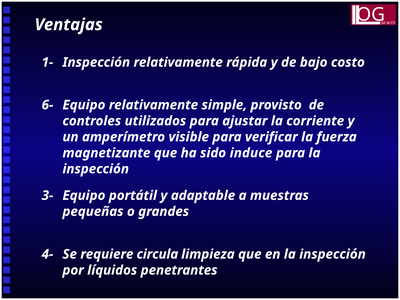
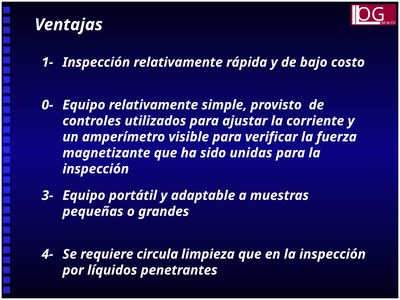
6-: 6- -> 0- (47, 105)
induce: induce -> unidas (251, 153)
